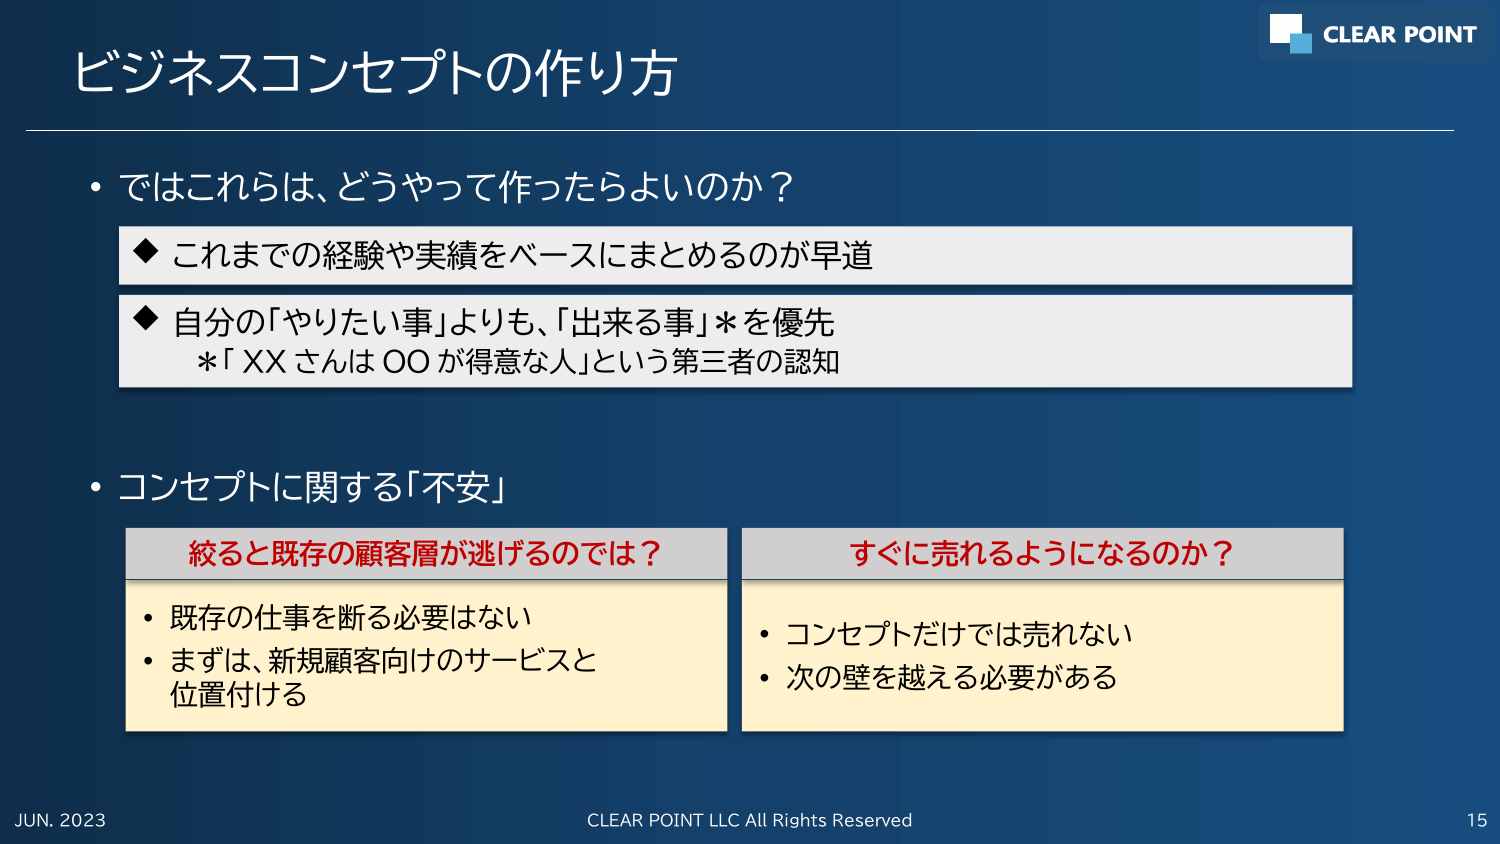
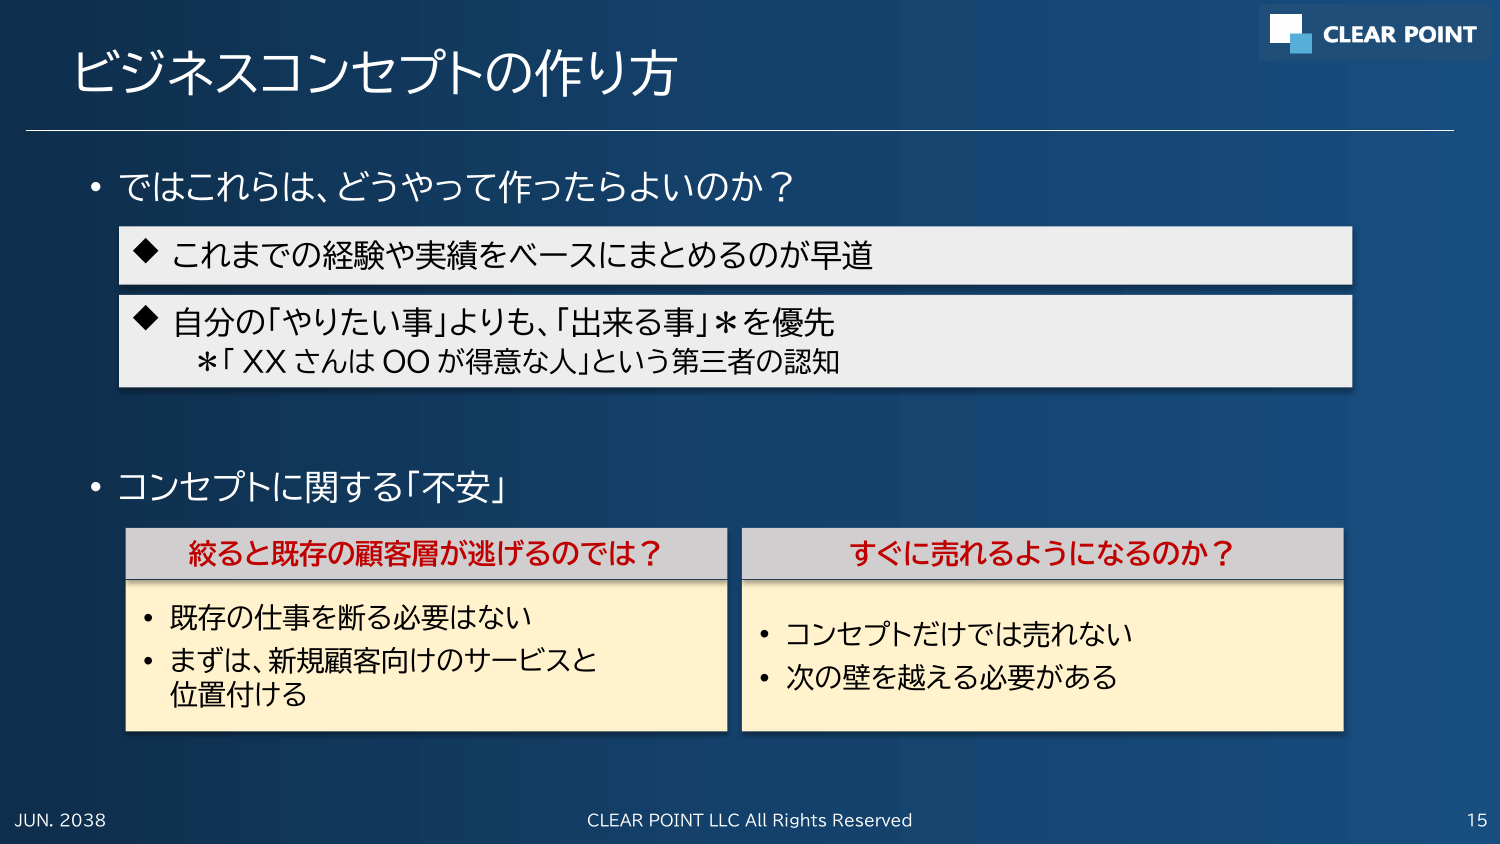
2023: 2023 -> 2038 (83, 821)
